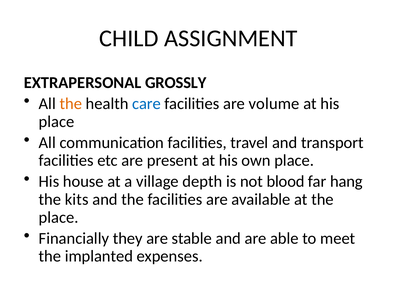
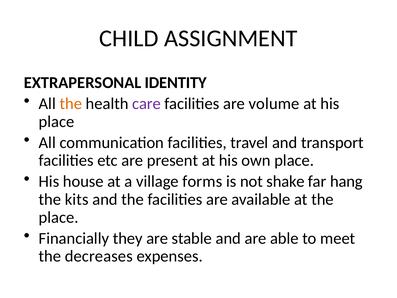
GROSSLY: GROSSLY -> IDENTITY (176, 83)
care colour: blue -> purple (147, 104)
depth: depth -> forms (202, 181)
blood: blood -> shake (286, 181)
implanted: implanted -> decreases (99, 256)
